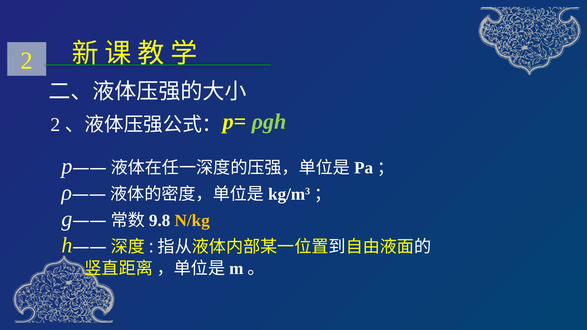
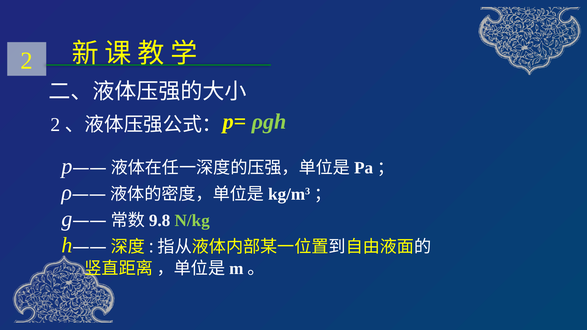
N/kg colour: yellow -> light green (192, 221)
